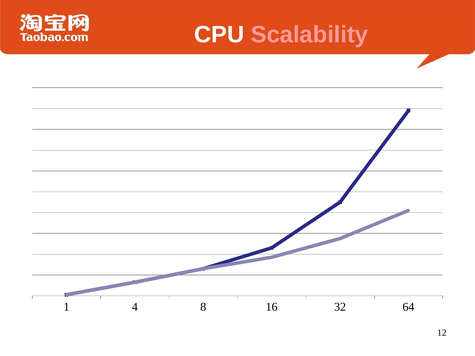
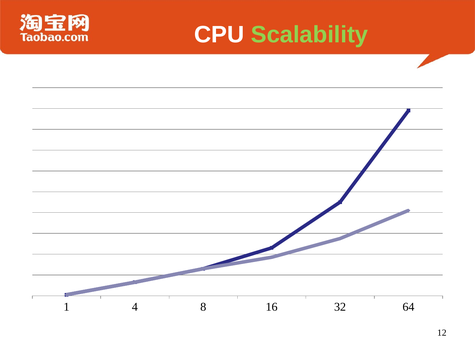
Scalability colour: pink -> light green (310, 35)
